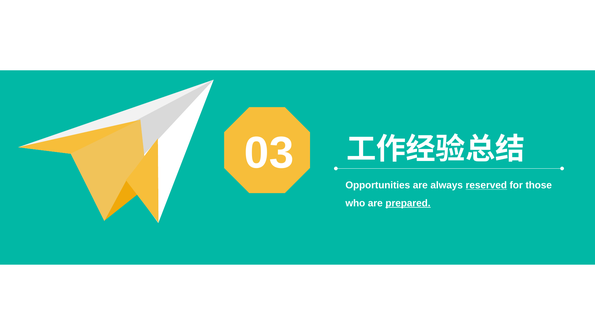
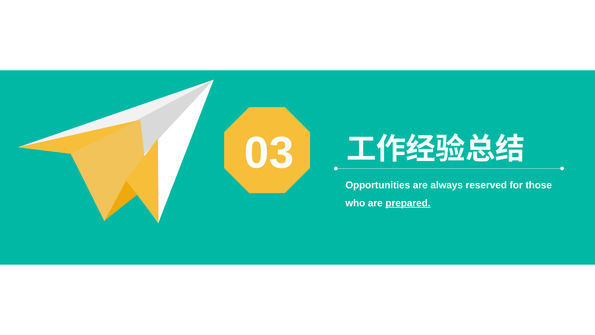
reserved underline: present -> none (486, 185)
